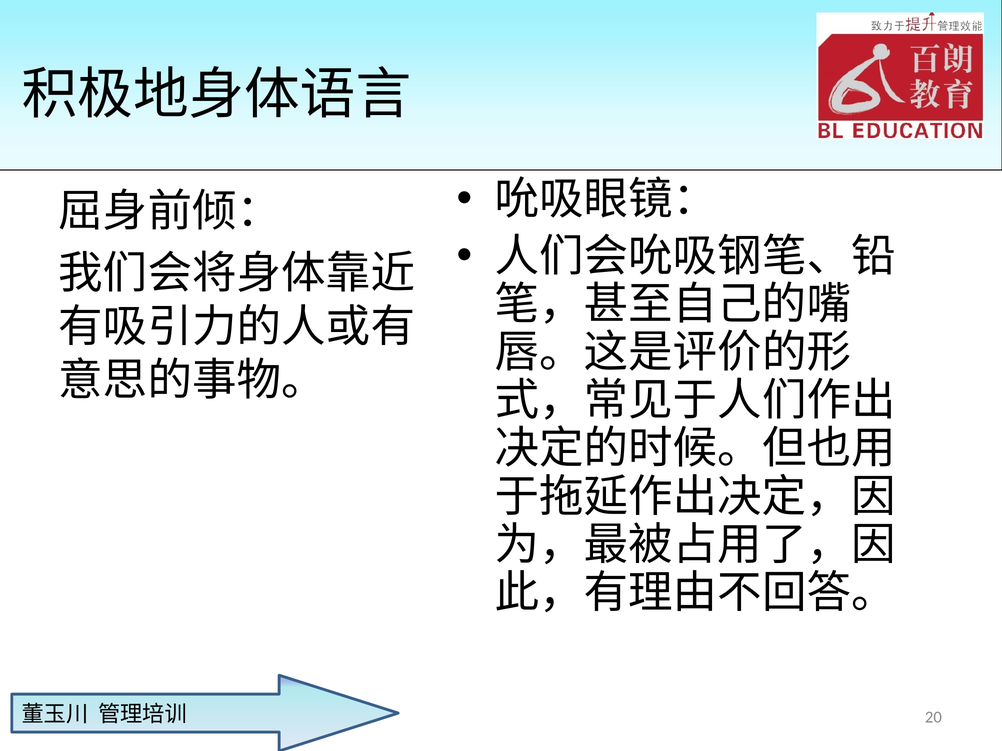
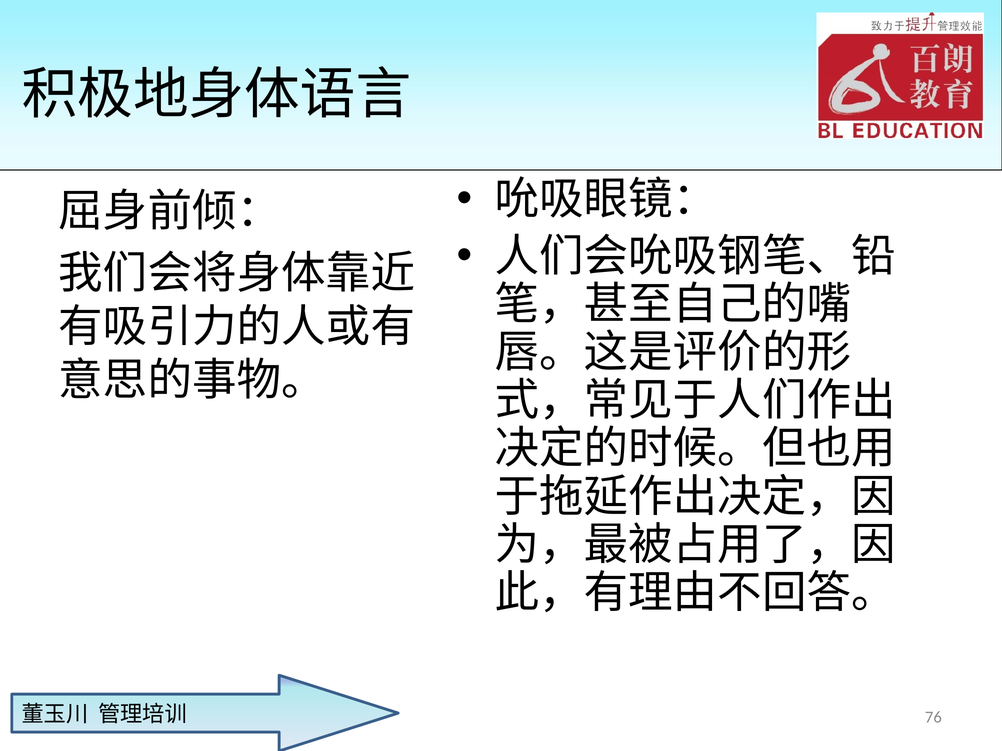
20: 20 -> 76 (933, 718)
